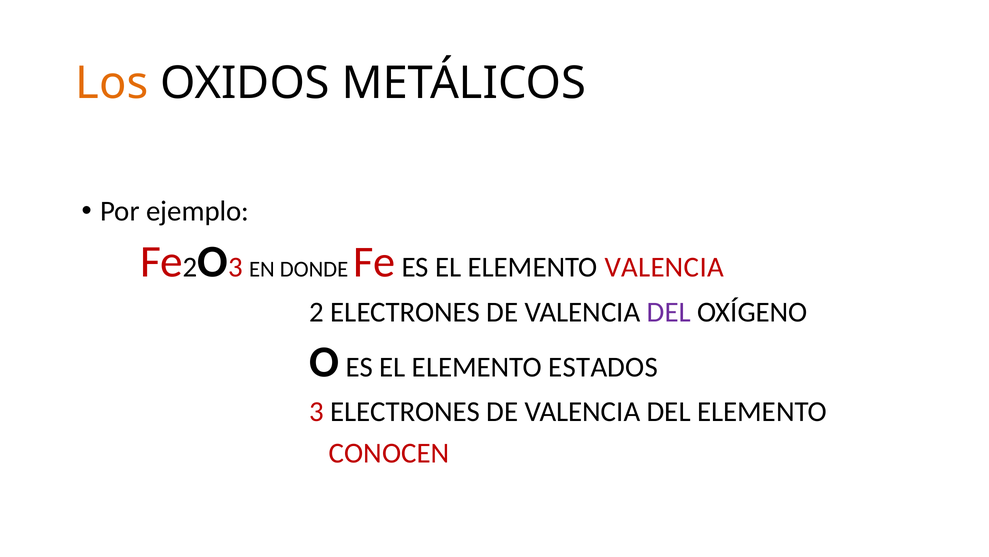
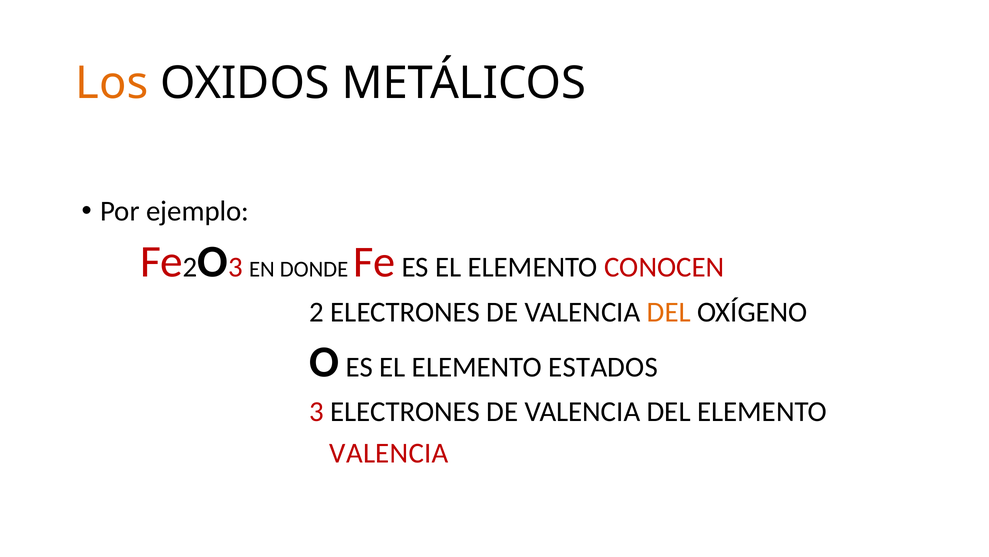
ELEMENTO VALENCIA: VALENCIA -> CONOCEN (664, 267)
DEL colour: purple -> orange (669, 312)
CONOCEN: CONOCEN -> VALENCIA (389, 453)
